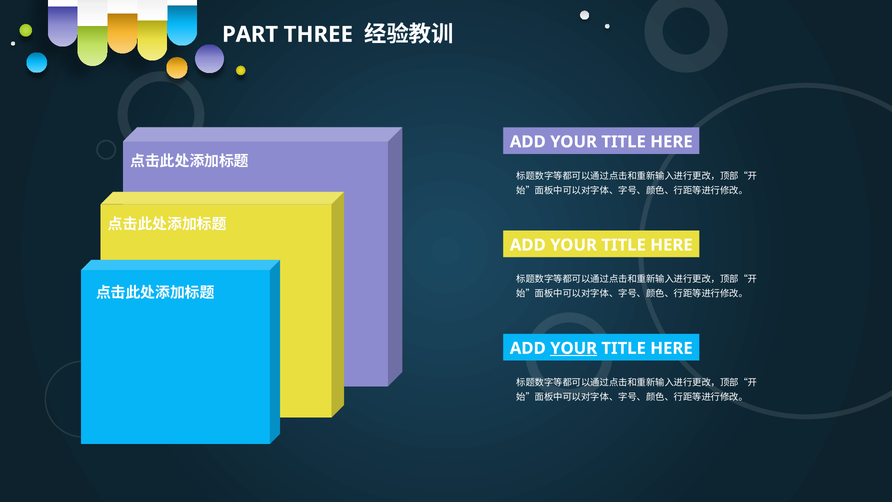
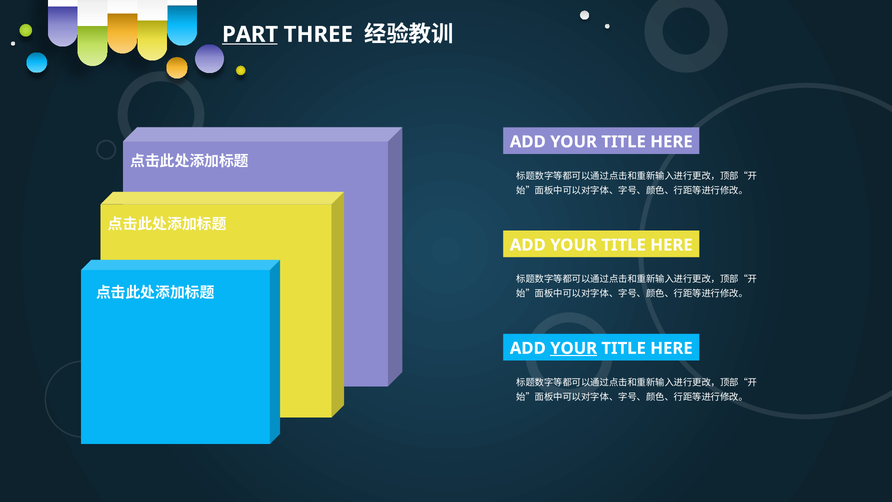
PART underline: none -> present (250, 34)
